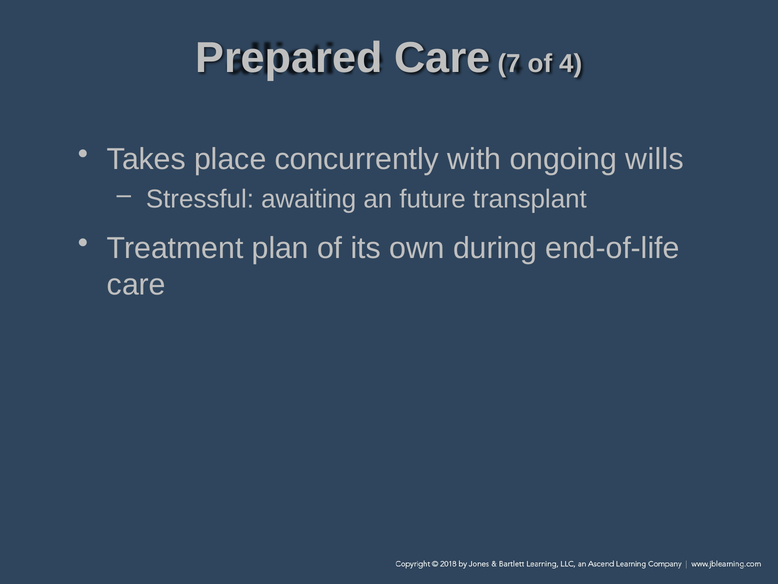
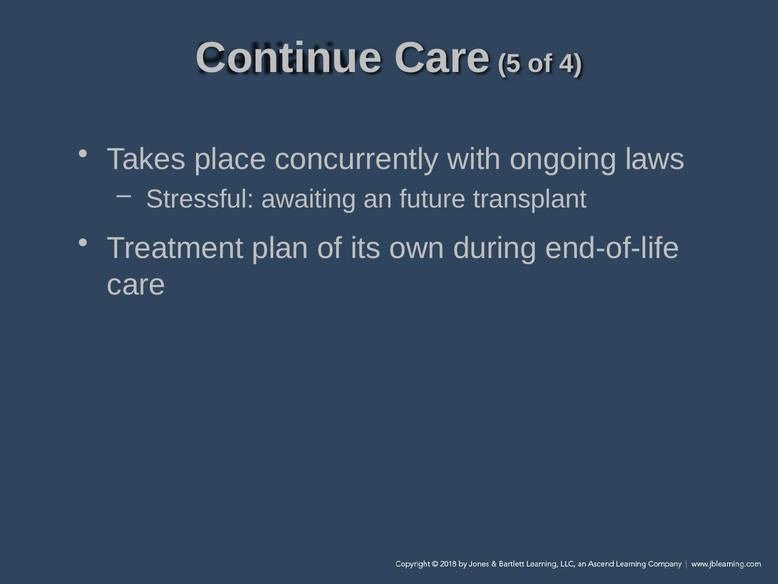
Prepared: Prepared -> Continue (289, 58)
7: 7 -> 5 (509, 64)
wills: wills -> laws (655, 159)
